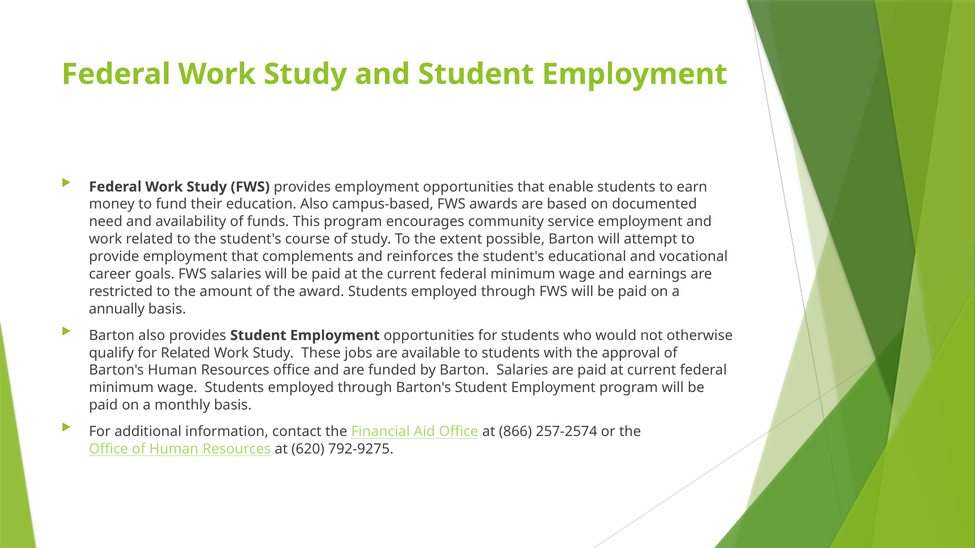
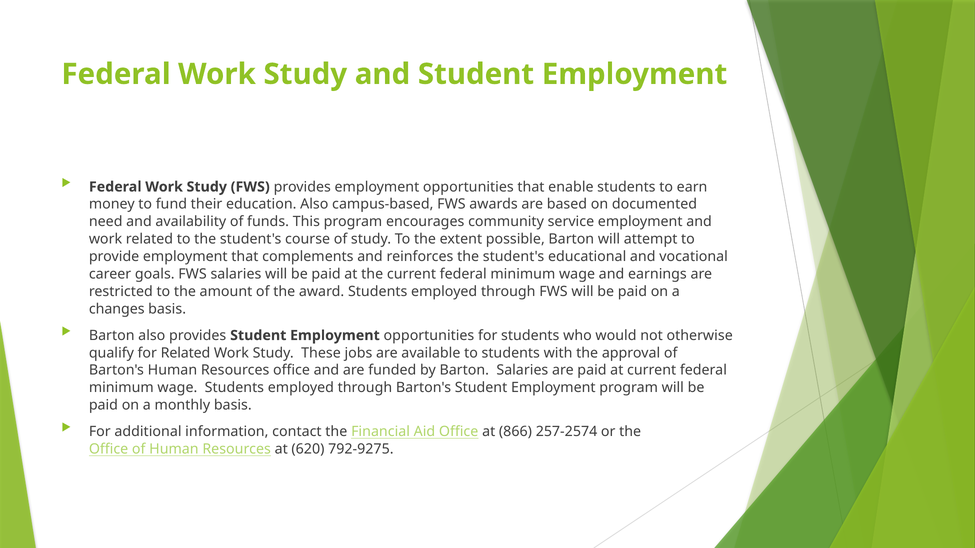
annually: annually -> changes (117, 309)
